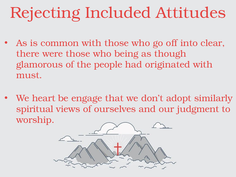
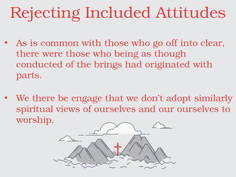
glamorous: glamorous -> conducted (40, 65)
people: people -> brings (108, 65)
must: must -> parts (29, 75)
We heart: heart -> there (44, 98)
our judgment: judgment -> ourselves (198, 109)
